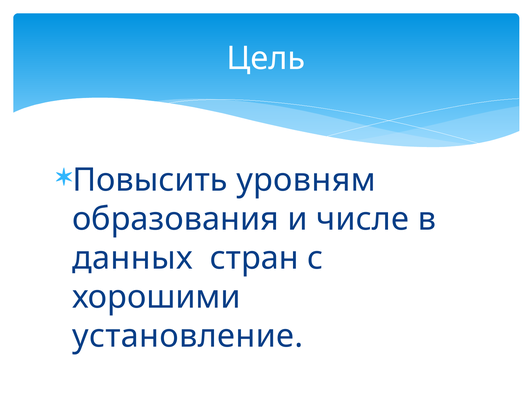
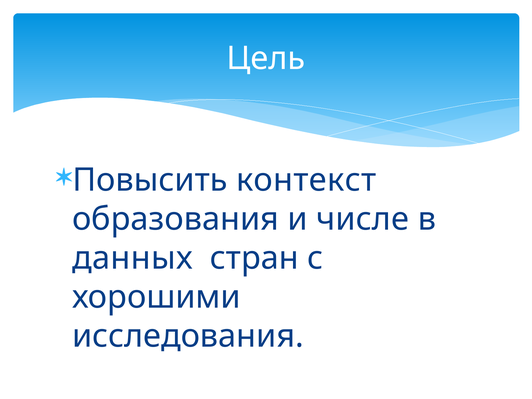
уровням: уровням -> контекст (306, 180)
установление: установление -> исследования (188, 336)
